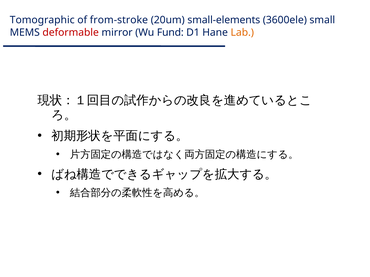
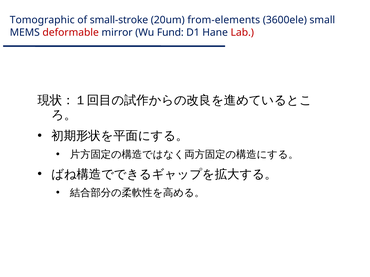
from-stroke: from-stroke -> small-stroke (119, 20)
small-elements: small-elements -> from-elements (224, 20)
Lab colour: orange -> red (242, 32)
